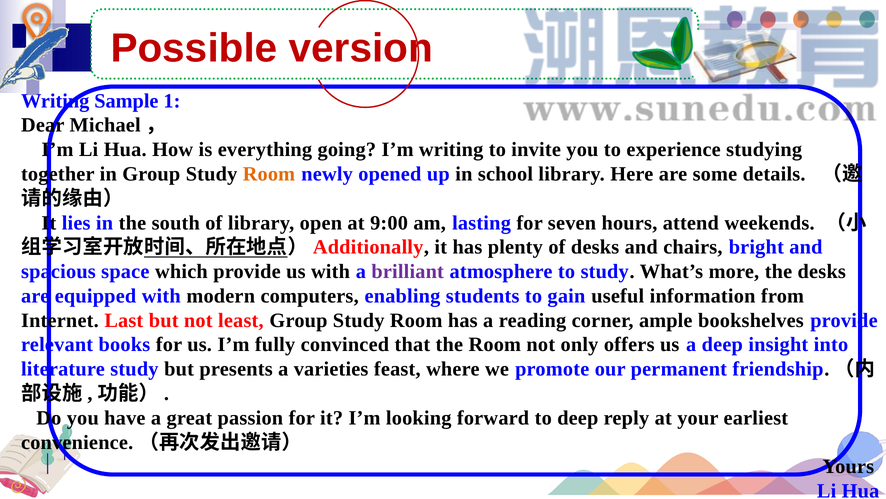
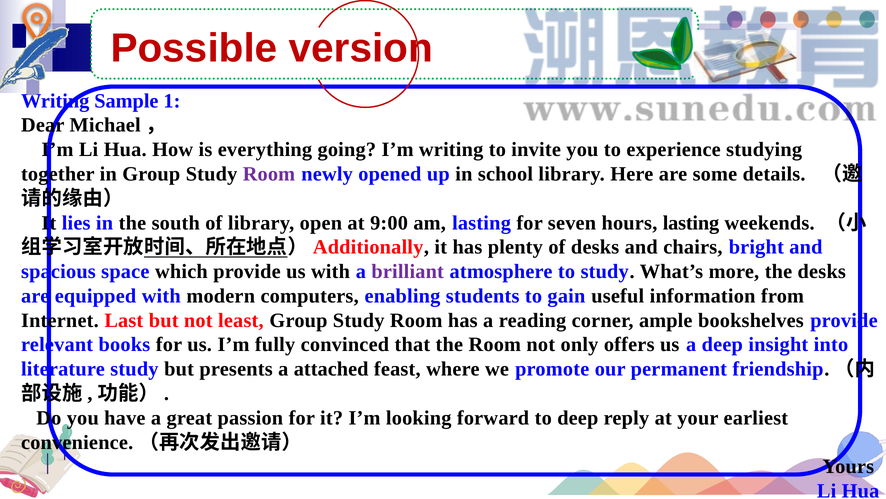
Room colour: orange -> purple (269, 174)
hours attend: attend -> lasting (691, 223)
varieties: varieties -> attached (331, 369)
